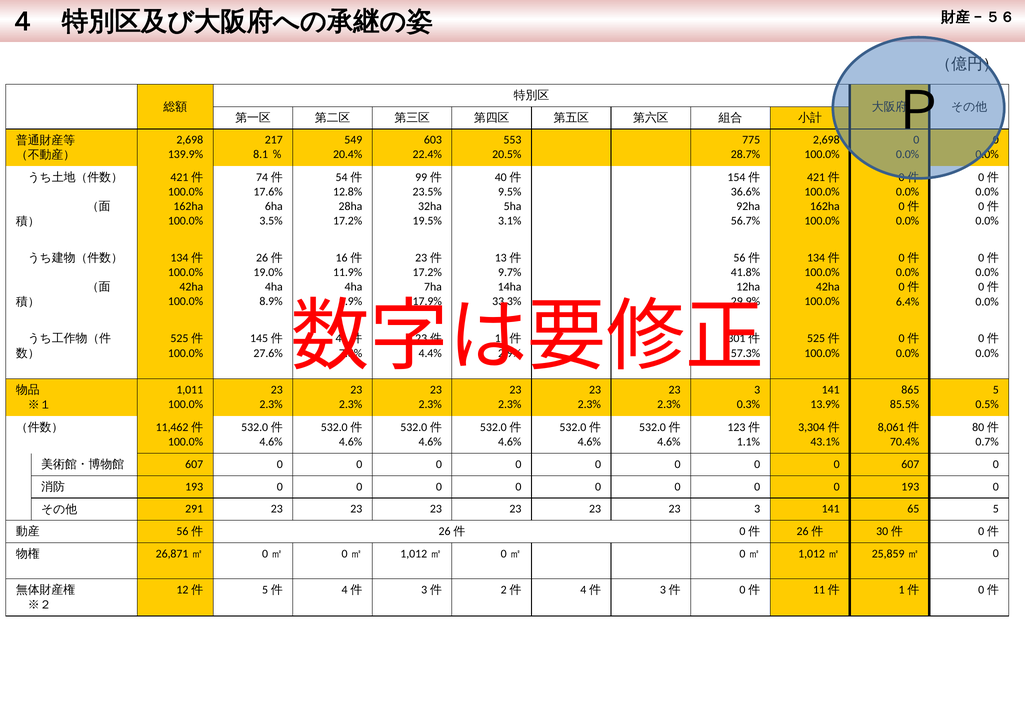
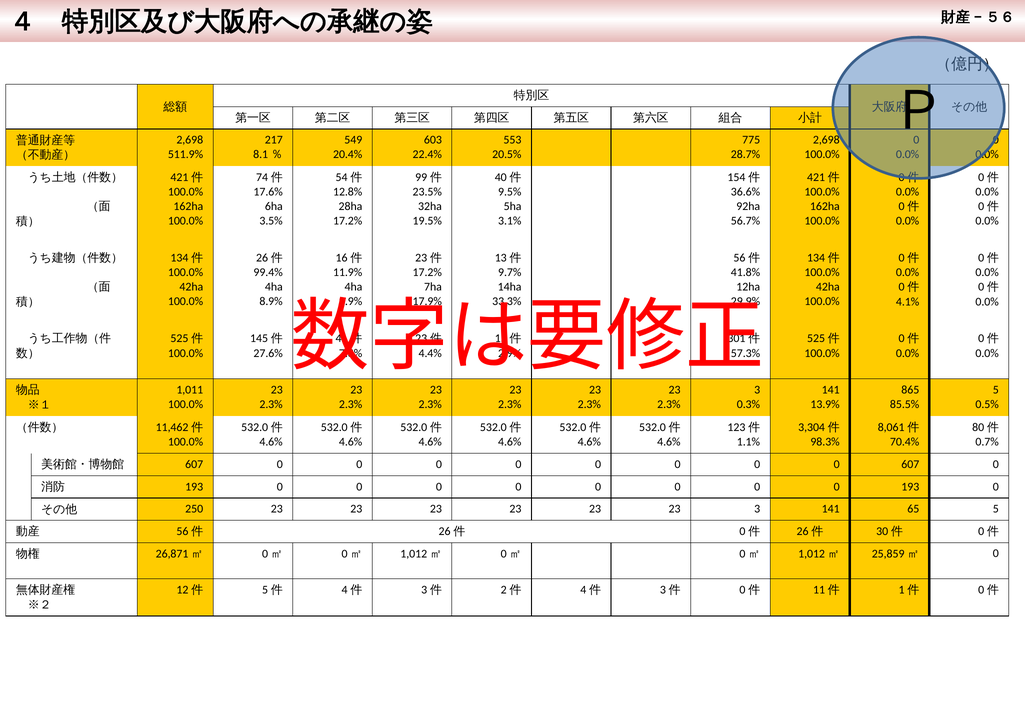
139.9%: 139.9% -> 511.9% (186, 154)
19.0%: 19.0% -> 99.4% (268, 273)
6.4%: 6.4% -> 4.1% (908, 302)
43.1%: 43.1% -> 98.3% (825, 442)
291: 291 -> 250 (194, 509)
